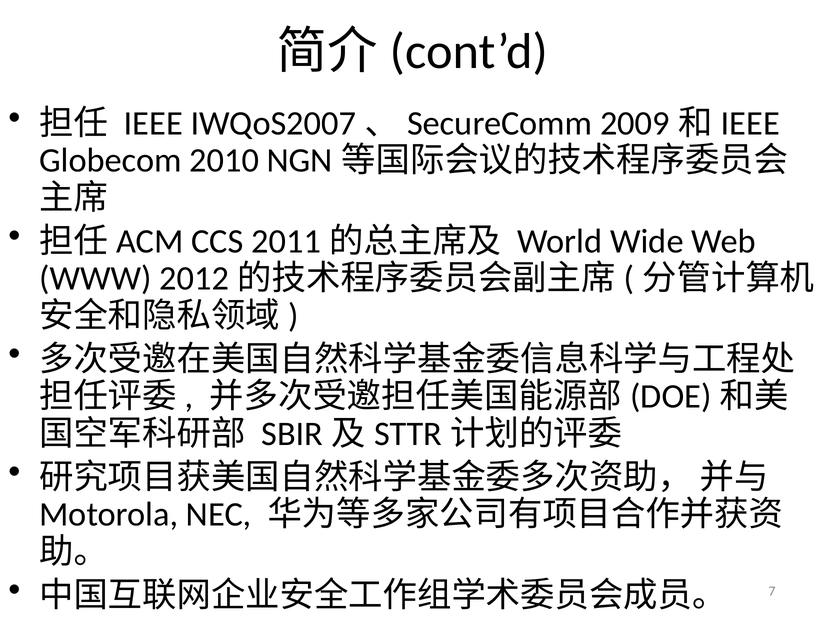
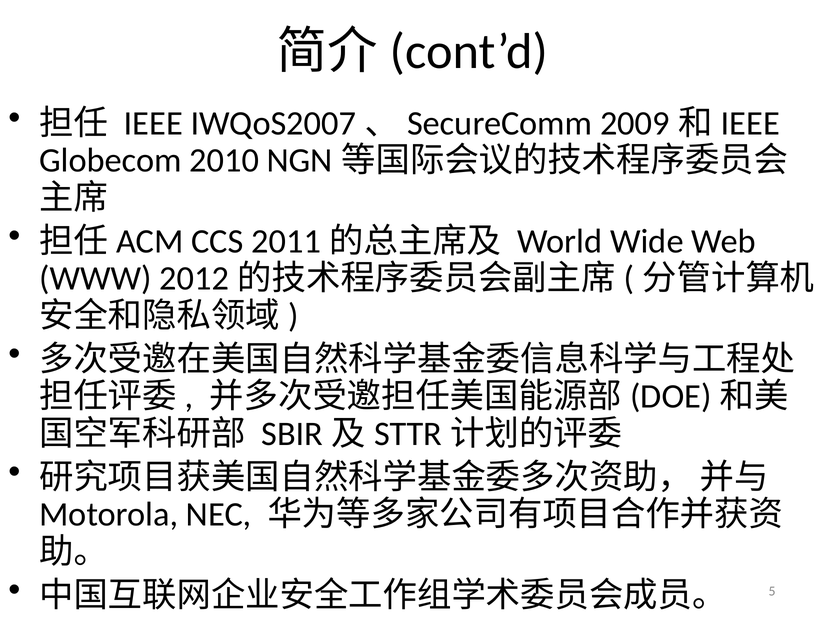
7: 7 -> 5 (772, 591)
